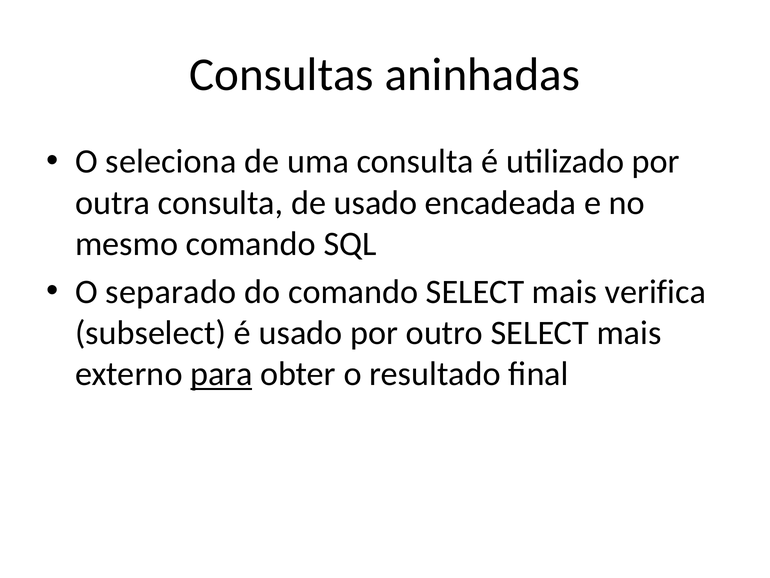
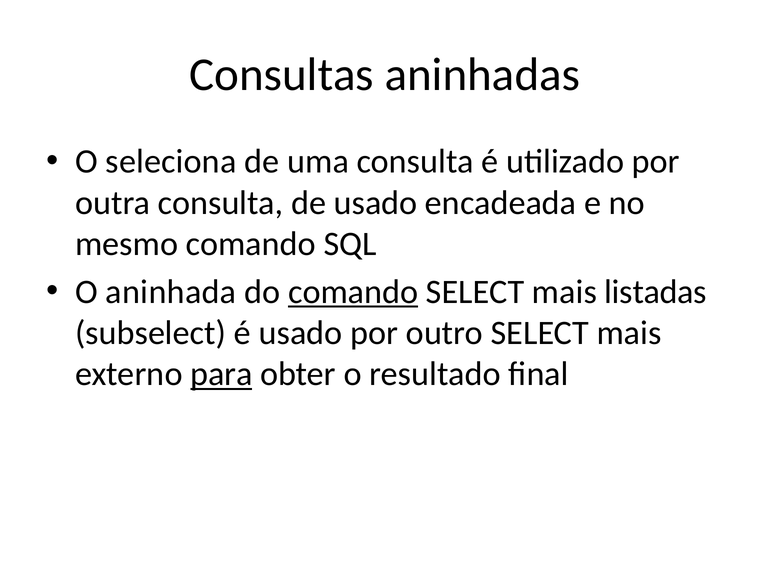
separado: separado -> aninhada (171, 292)
comando underline: none -> present (353, 292)
verifica: verifica -> listadas (656, 292)
